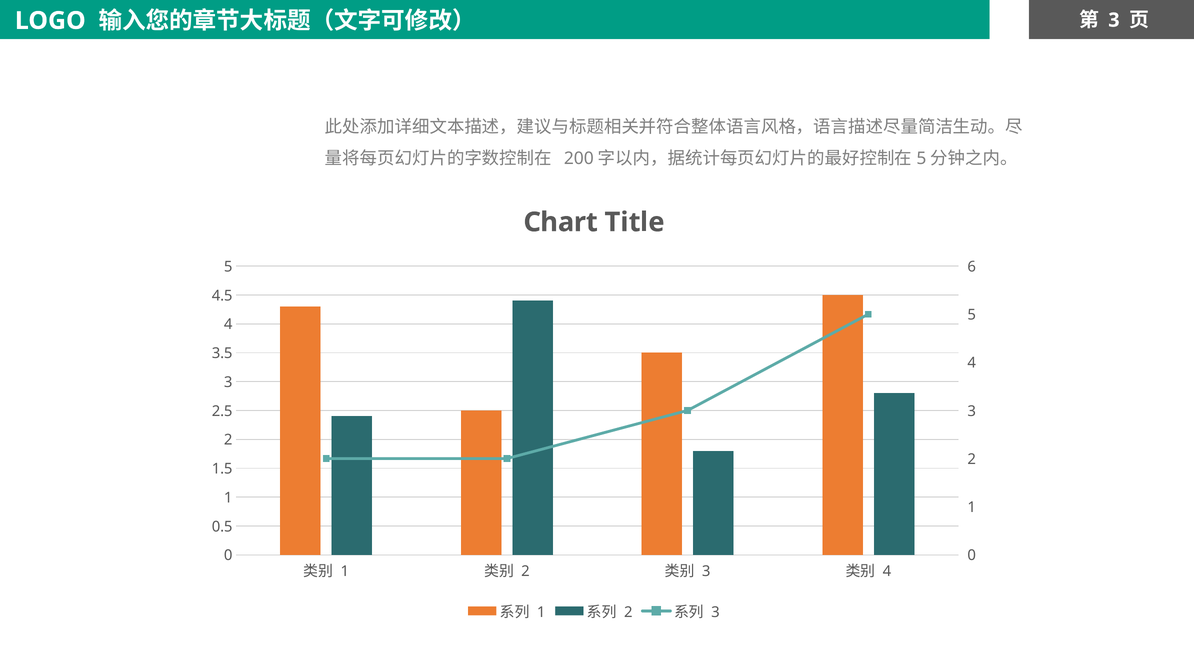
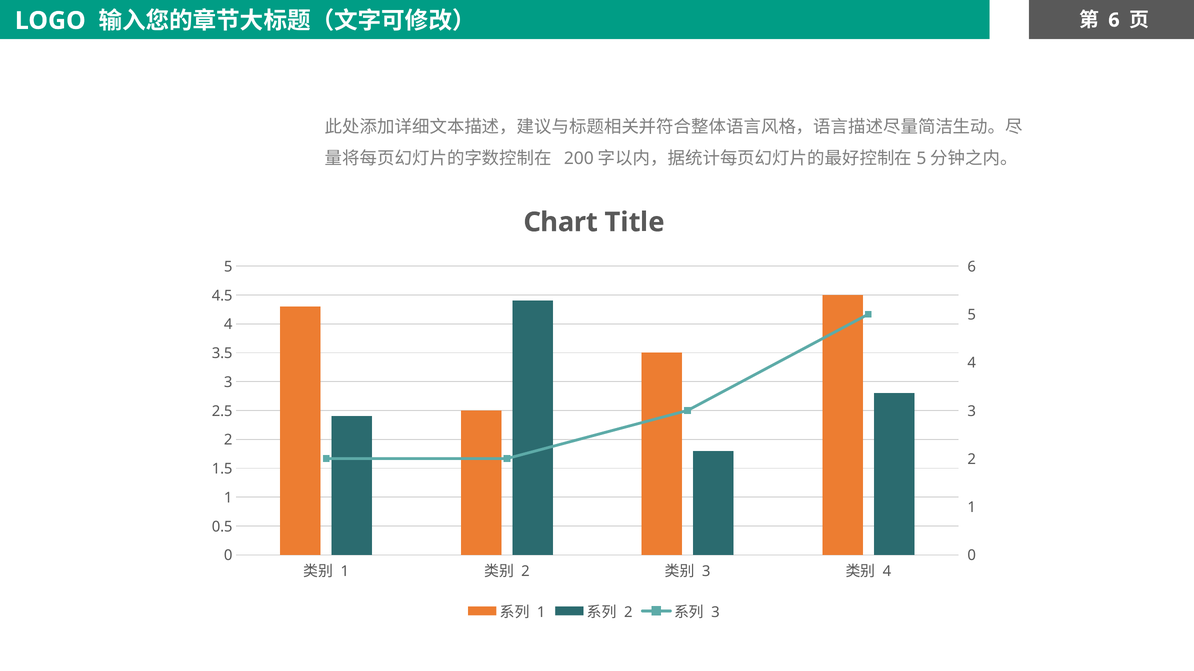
3: 3 -> 6 (1114, 20)
